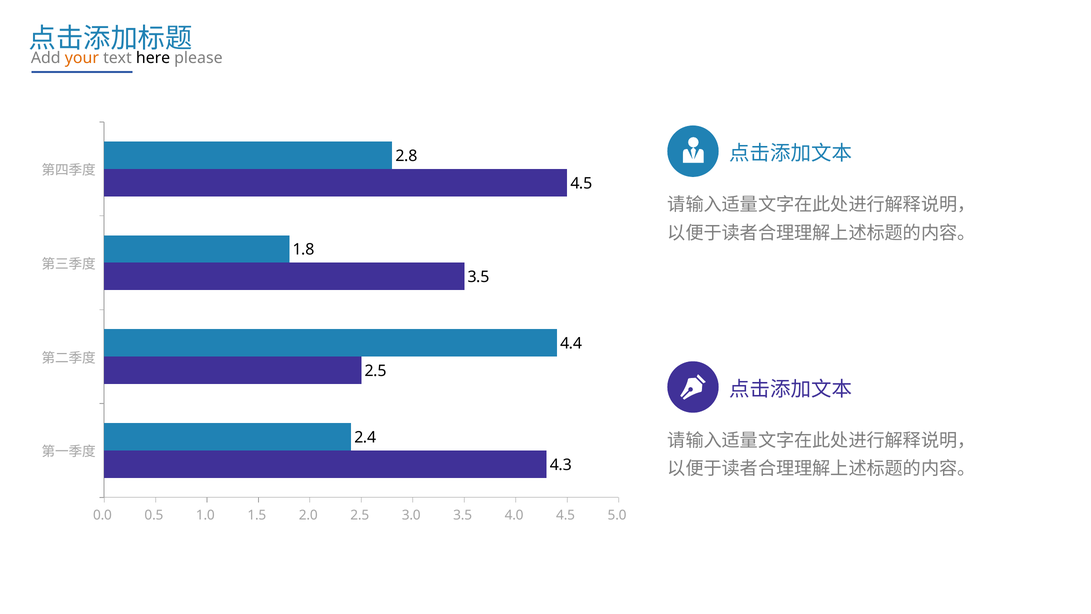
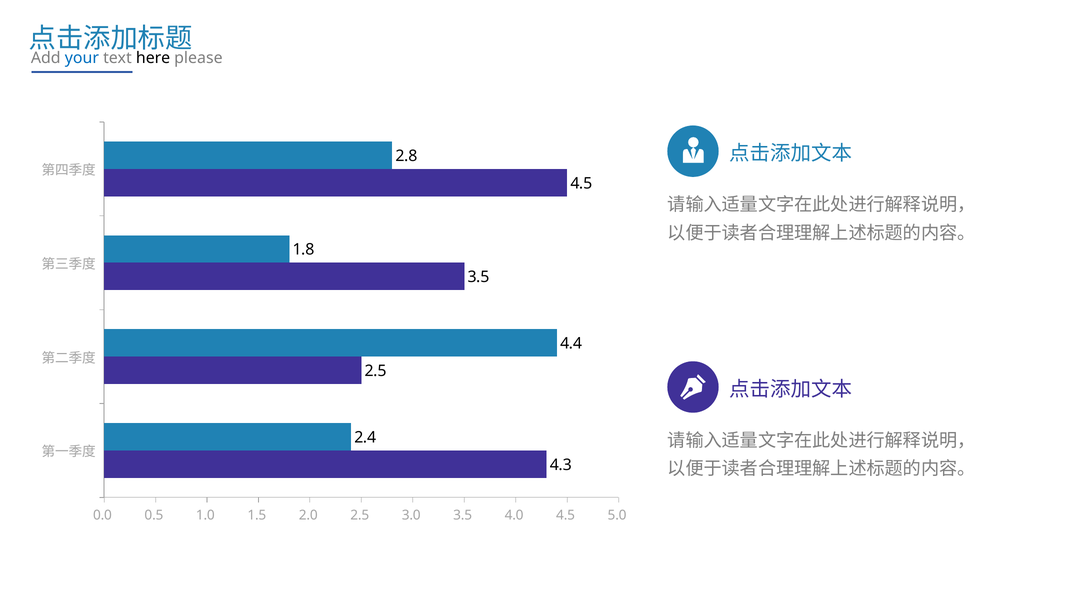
your colour: orange -> blue (82, 58)
